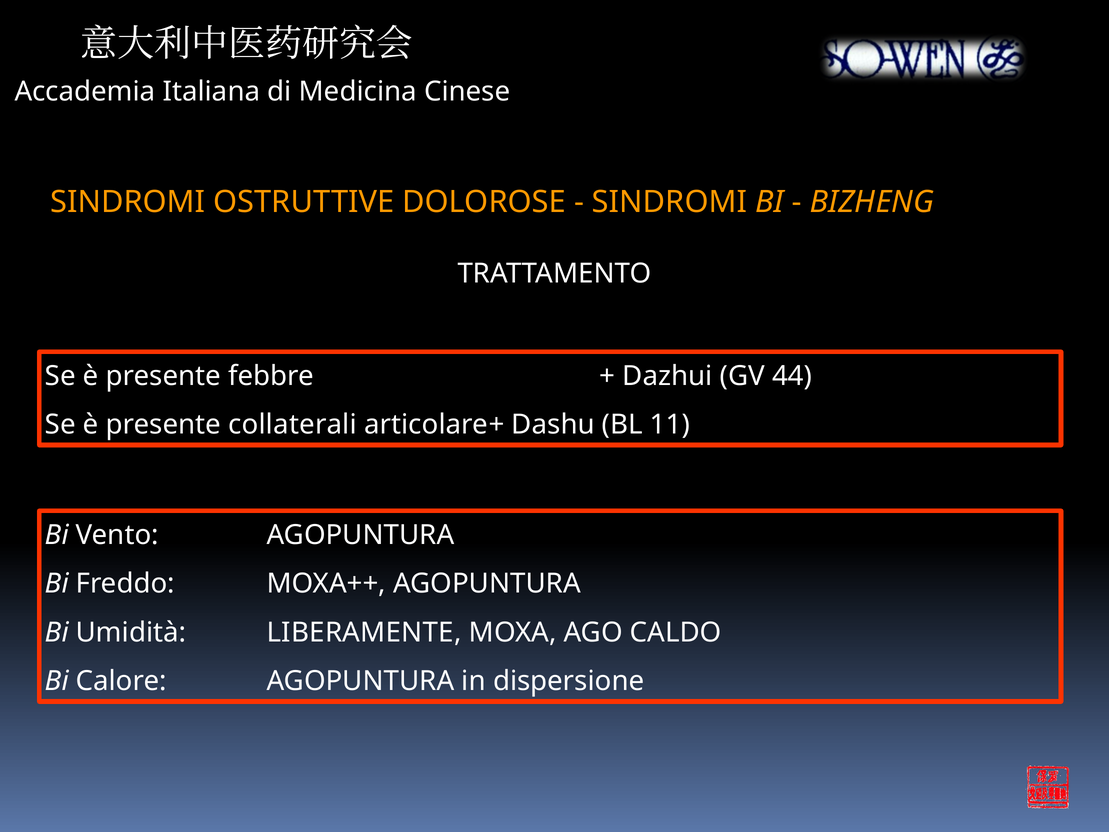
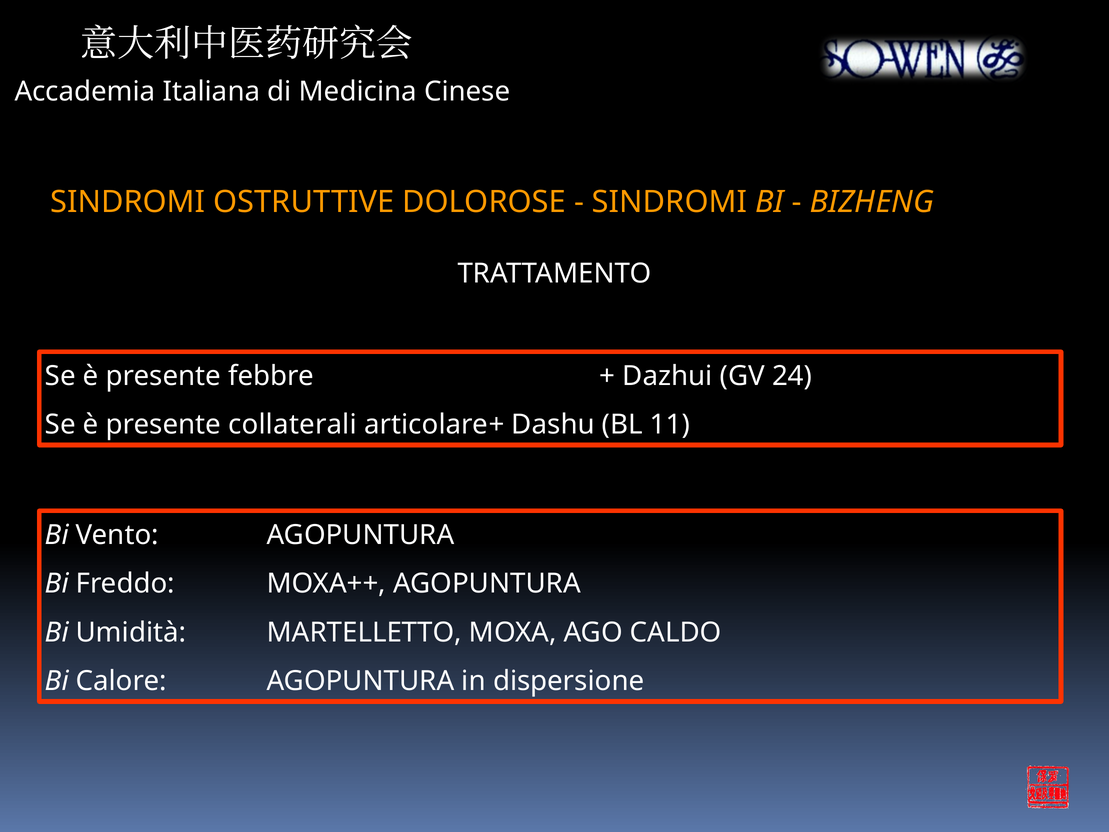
44: 44 -> 24 (792, 376)
LIBERAMENTE: LIBERAMENTE -> MARTELLETTO (364, 632)
